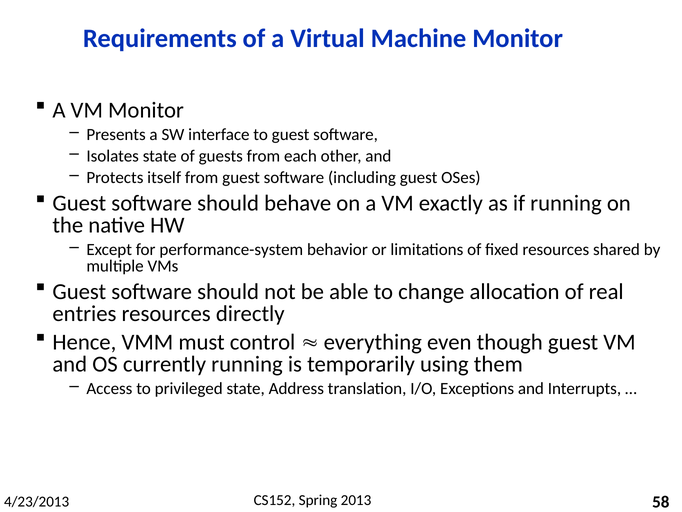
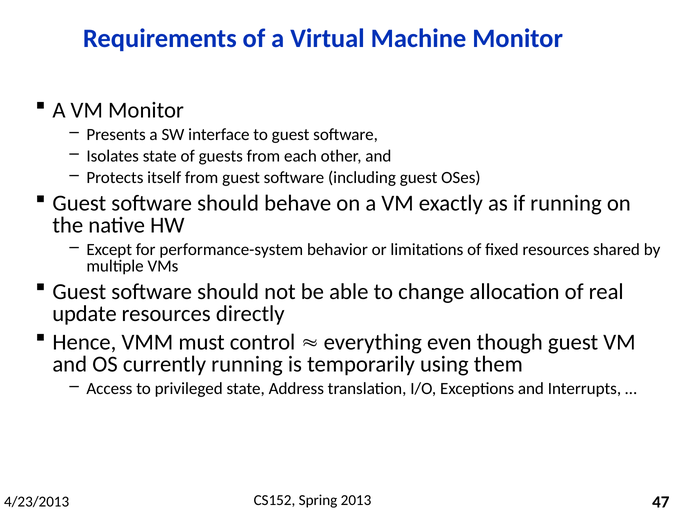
entries: entries -> update (85, 313)
58: 58 -> 47 (661, 502)
